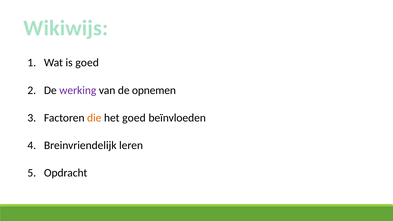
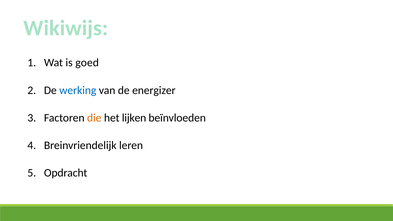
werking colour: purple -> blue (78, 90)
opnemen: opnemen -> energizer (154, 90)
het goed: goed -> lijken (134, 118)
